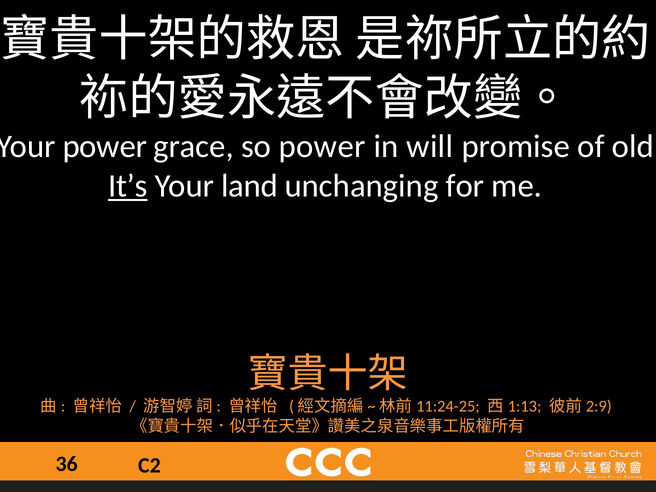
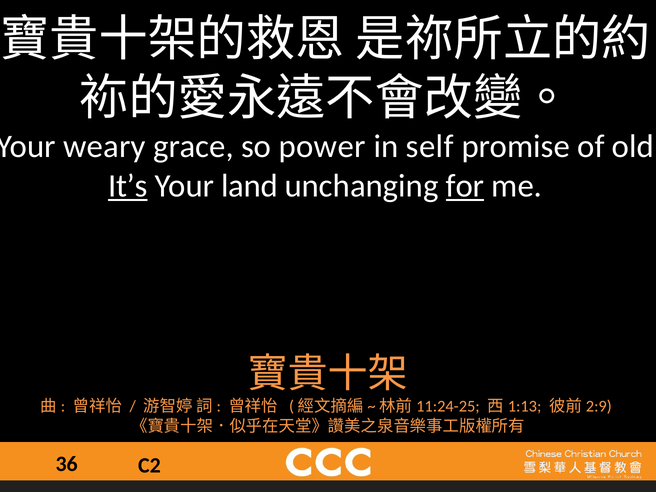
power: power -> weary (104, 146)
will: will -> self (430, 146)
for underline: none -> present (465, 186)
